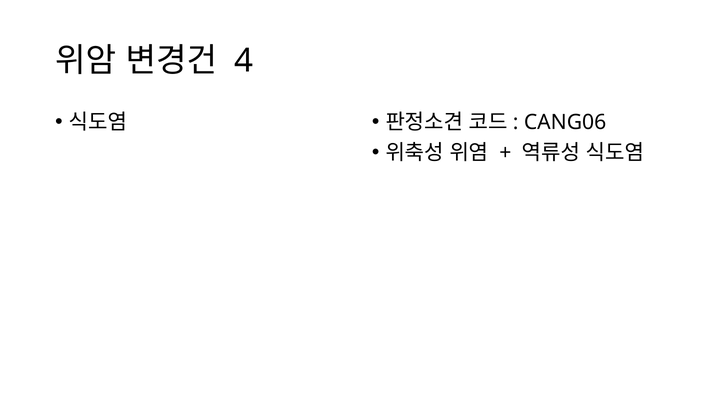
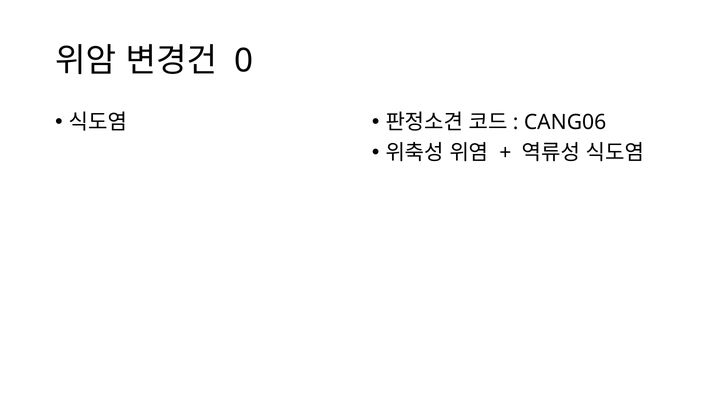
4: 4 -> 0 (244, 61)
